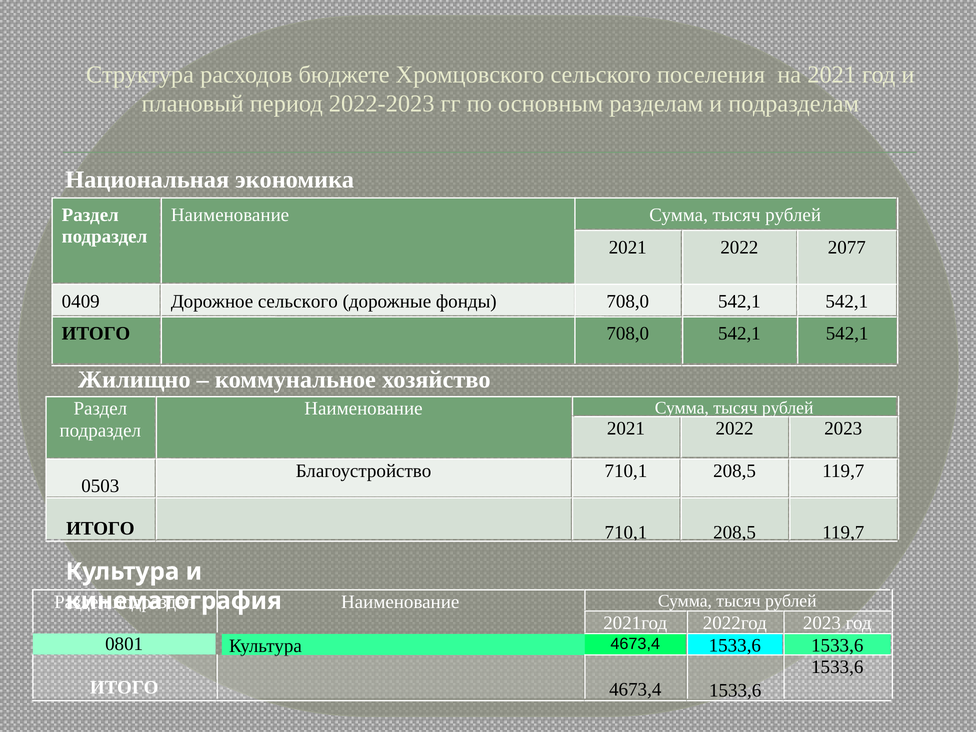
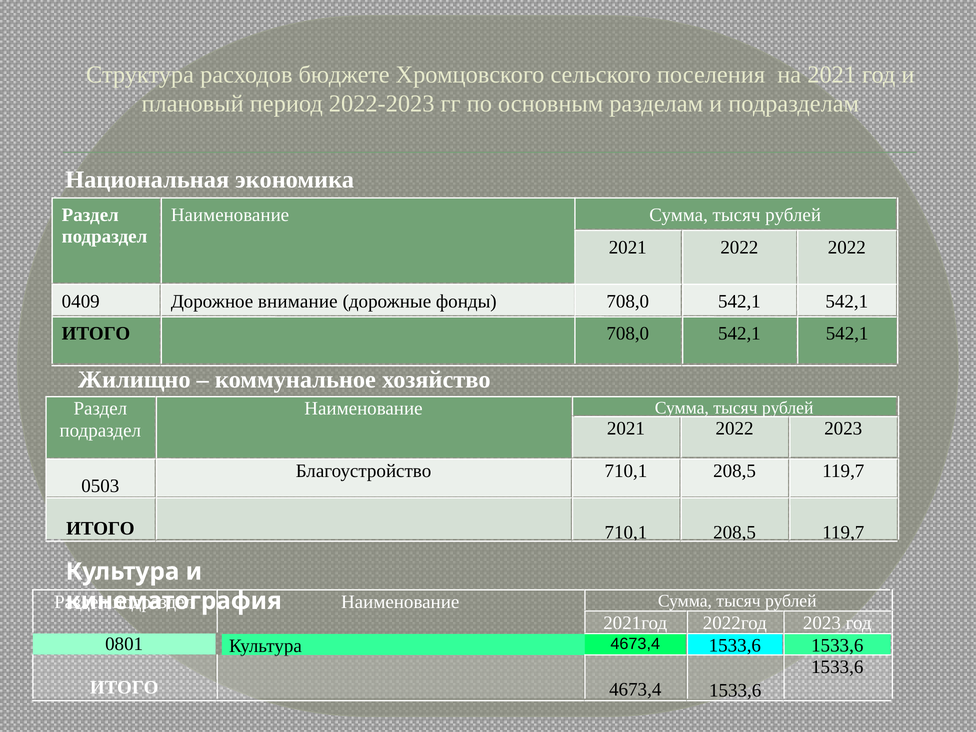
2022 2077: 2077 -> 2022 (847, 247)
Дорожное сельского: сельского -> внимание (298, 301)
